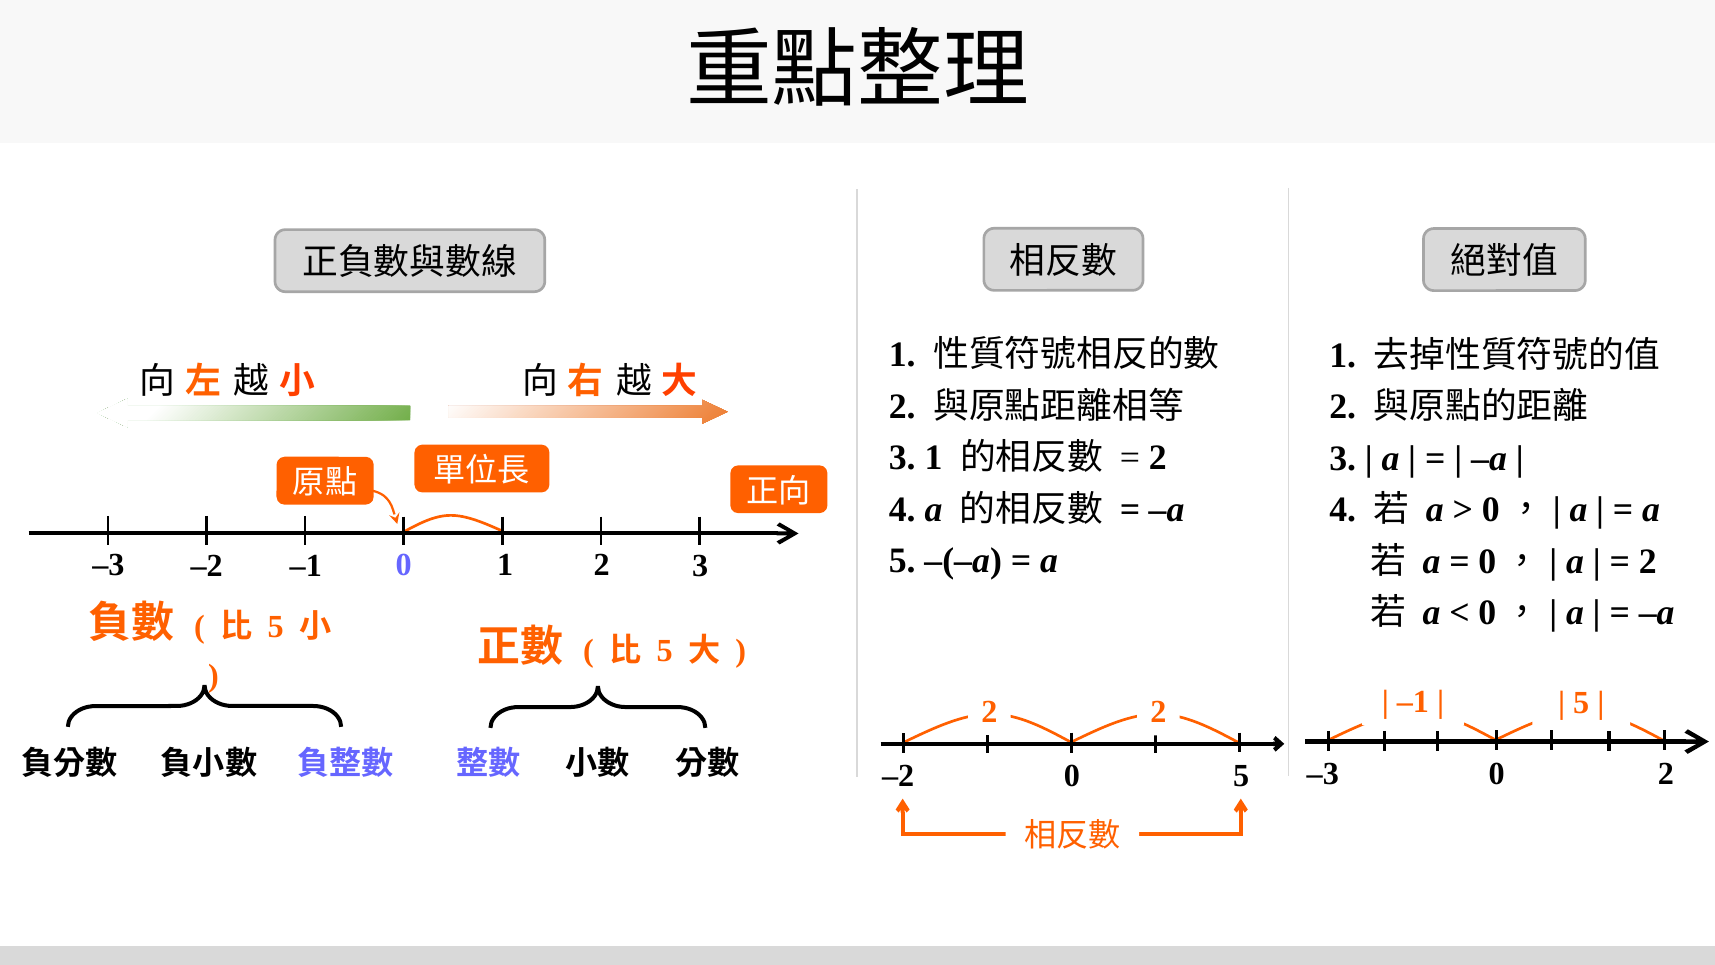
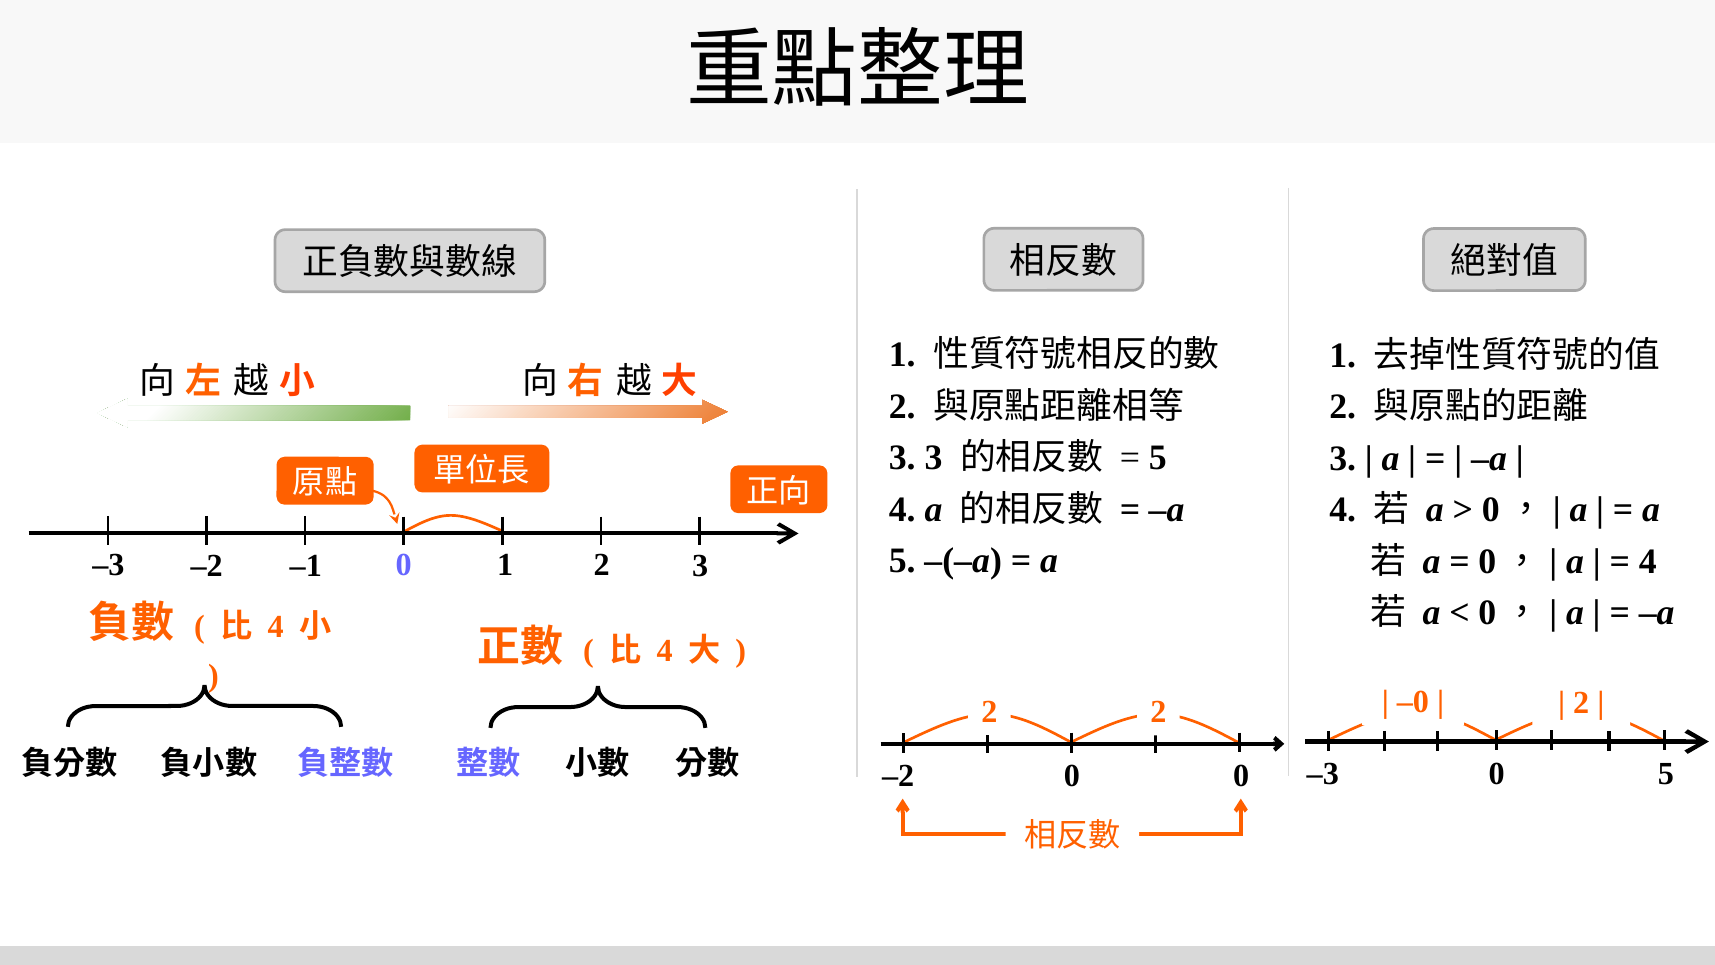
3 1: 1 -> 3 (934, 458)
2: 2 -> 5 (1158, 458)
2: 2 -> 4 (1648, 561)
5: 5 -> 4 (276, 627)
5: 5 -> 4 (665, 651)
–1: –1 -> –0 (1413, 701)
5: 5 -> 2 (1581, 703)
0 2: 2 -> 5 (1666, 774)
0 5: 5 -> 0 (1241, 776)
